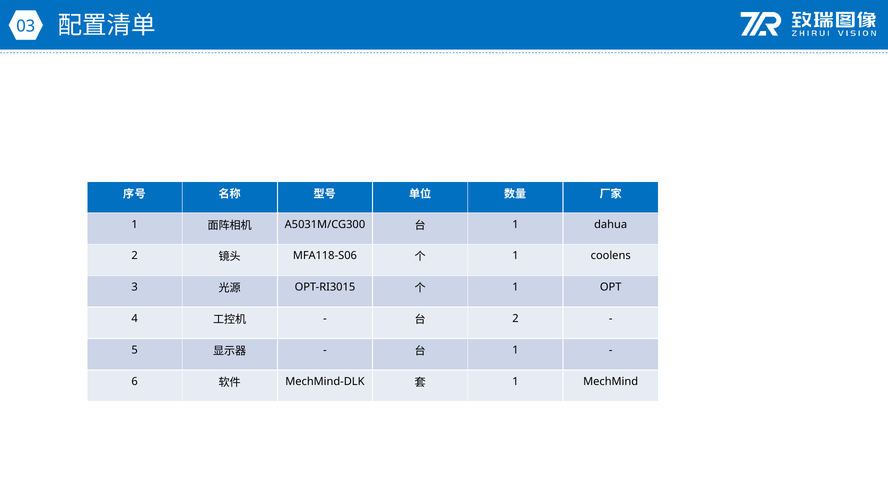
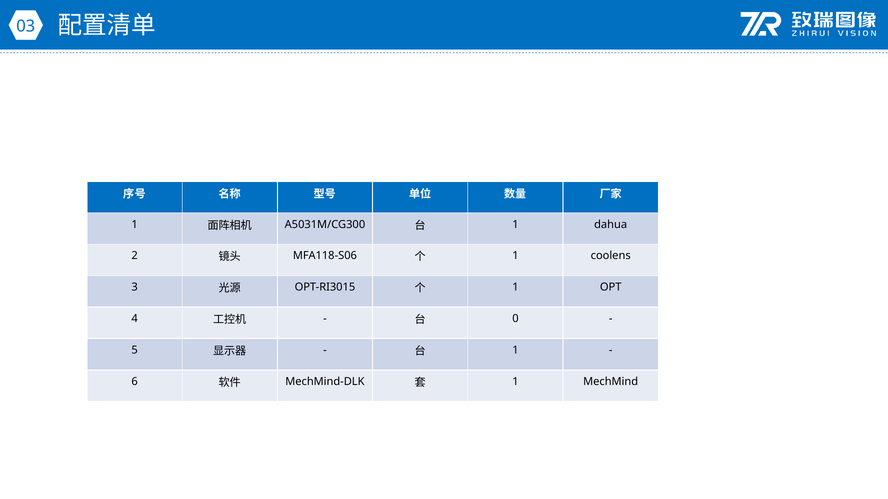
2: 2 -> 0 (515, 319)
